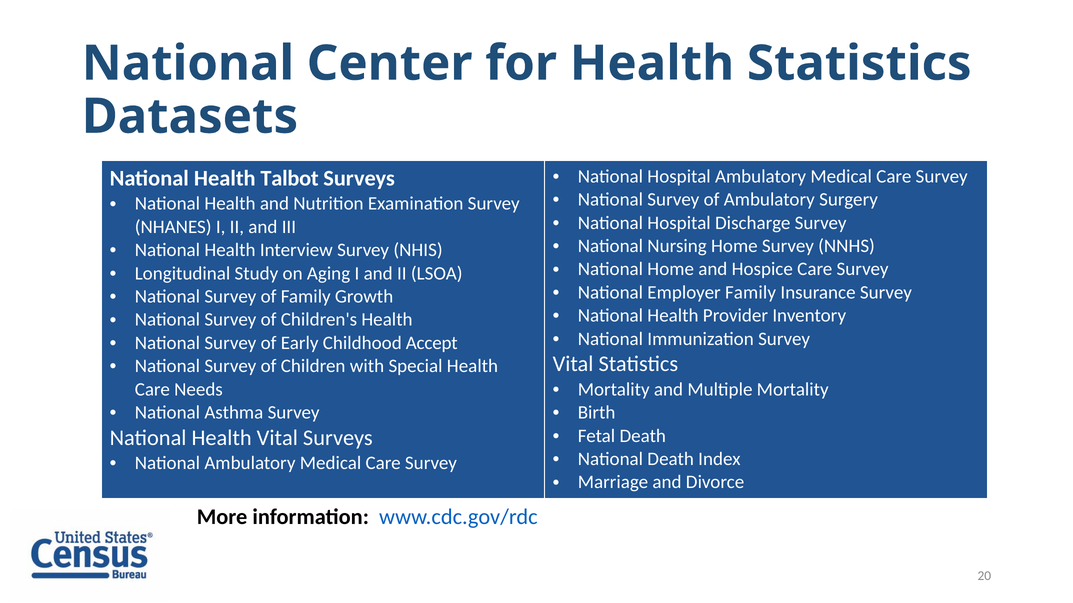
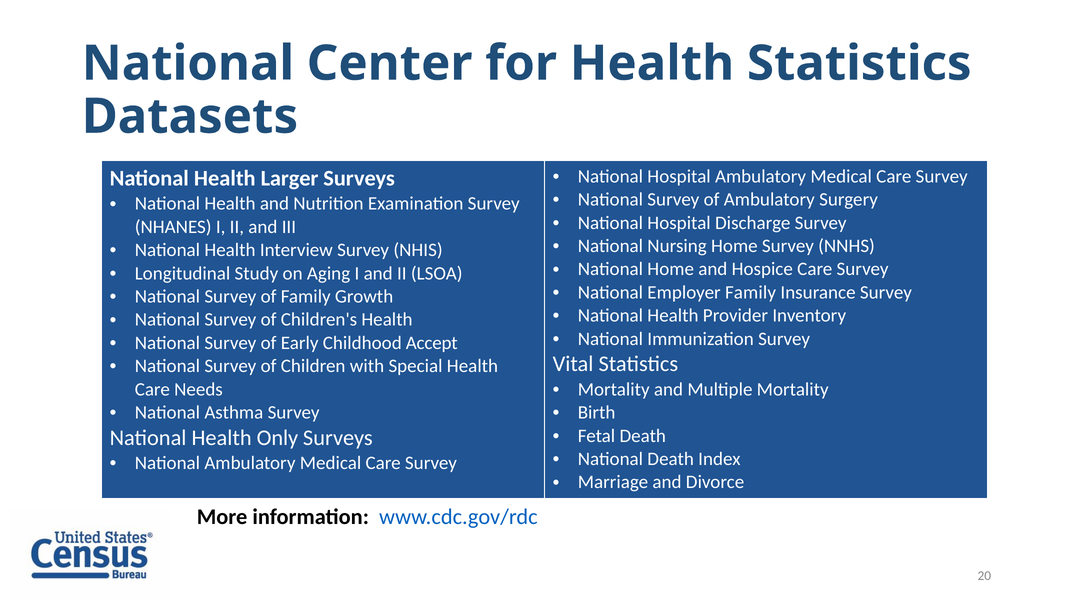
Talbot: Talbot -> Larger (290, 179)
Health Vital: Vital -> Only (277, 438)
